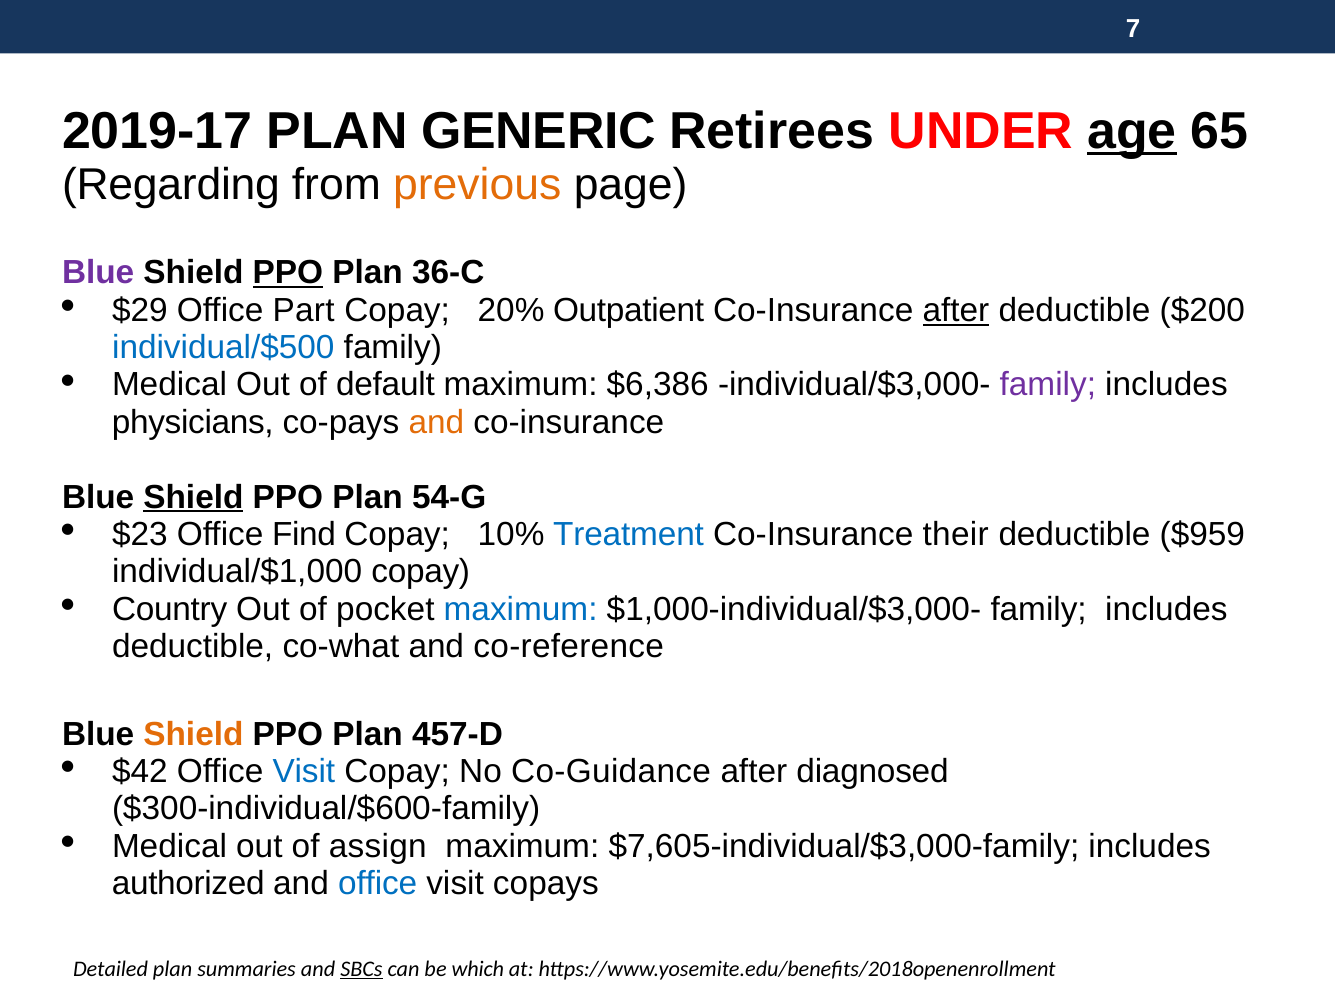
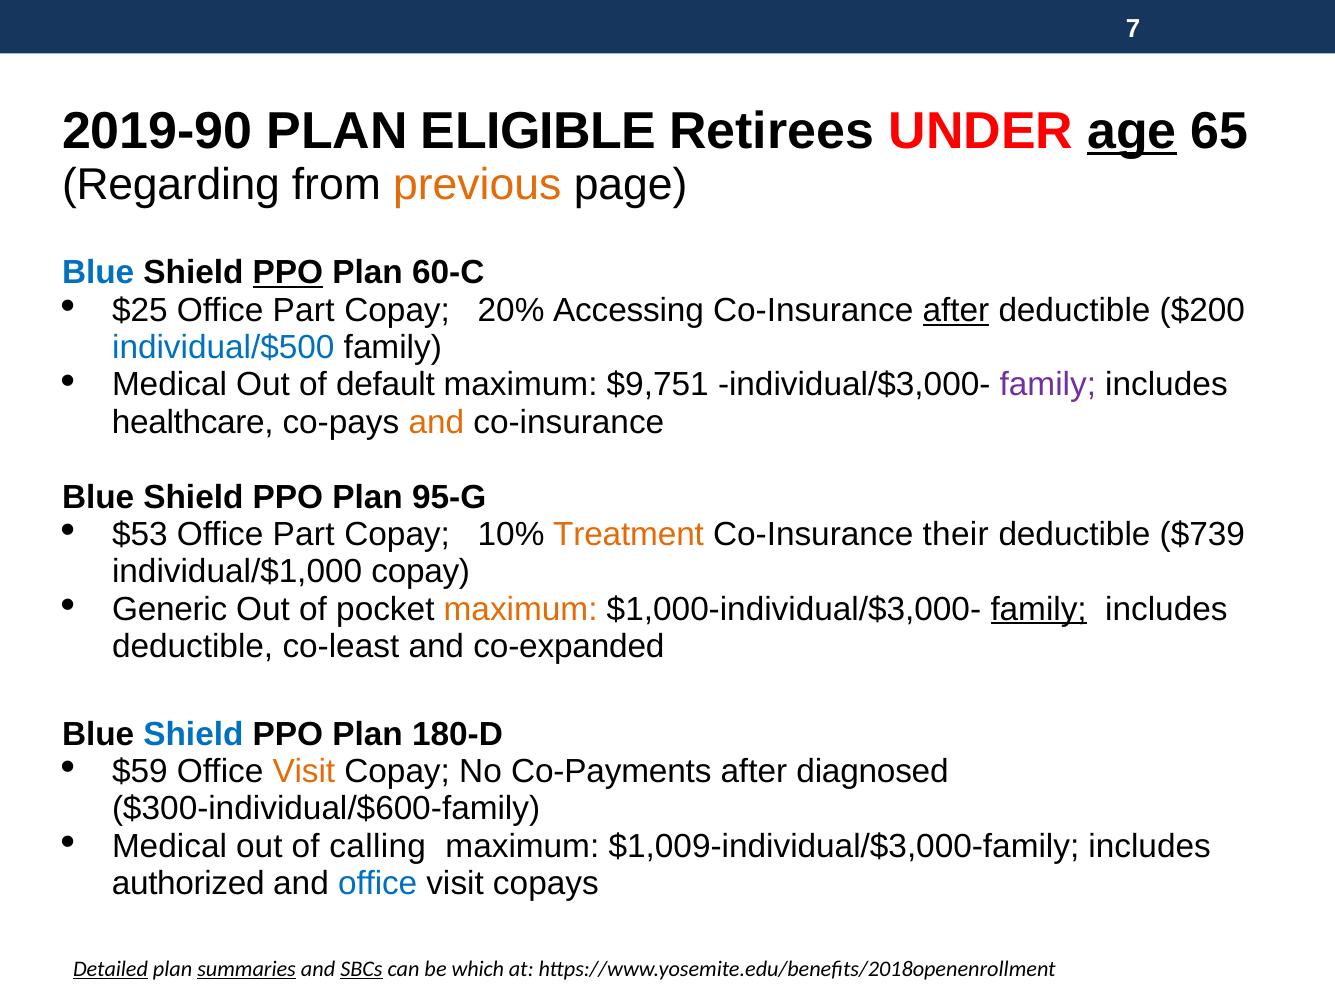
2019-17: 2019-17 -> 2019-90 (157, 132)
GENERIC: GENERIC -> ELIGIBLE (539, 132)
Blue colour: purple -> blue (98, 273)
36-C: 36-C -> 60-C (448, 273)
$29: $29 -> $25 (140, 310)
Outpatient: Outpatient -> Accessing (629, 310)
$6,386: $6,386 -> $9,751 (658, 385)
physicians: physicians -> healthcare (193, 422)
Shield underline: present -> none (193, 497)
54-G: 54-G -> 95-G (449, 497)
$23: $23 -> $53 (140, 534)
Find: Find -> Part (304, 534)
Treatment colour: blue -> orange (629, 534)
$959: $959 -> $739 (1202, 534)
Country: Country -> Generic (170, 609)
maximum colour: blue -> orange (521, 609)
family underline: none -> present (1039, 609)
co-what: co-what -> co-least (341, 647)
co-reference: co-reference -> co-expanded (569, 647)
Shield colour: orange -> blue (193, 734)
457-D: 457-D -> 180-D (457, 734)
$42: $42 -> $59 (140, 772)
Visit colour: blue -> orange (304, 772)
Co-Guidance: Co-Guidance -> Co-Payments (611, 772)
assign: assign -> calling (378, 846)
$7,605-individual/$3,000-family: $7,605-individual/$3,000-family -> $1,009-individual/$3,000-family (844, 846)
Detailed underline: none -> present (111, 969)
summaries underline: none -> present (247, 969)
